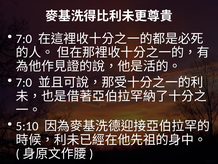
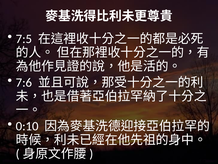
7:0: 7:0 -> 7:5 (24, 39)
7:0: 7:0 -> 7:6 (24, 82)
5:10: 5:10 -> 0:10 (27, 126)
